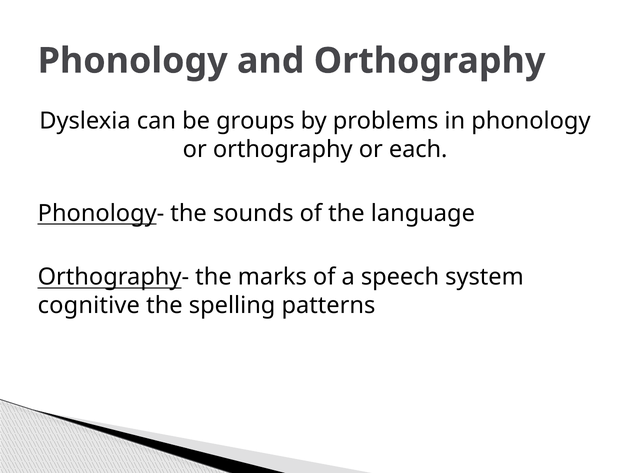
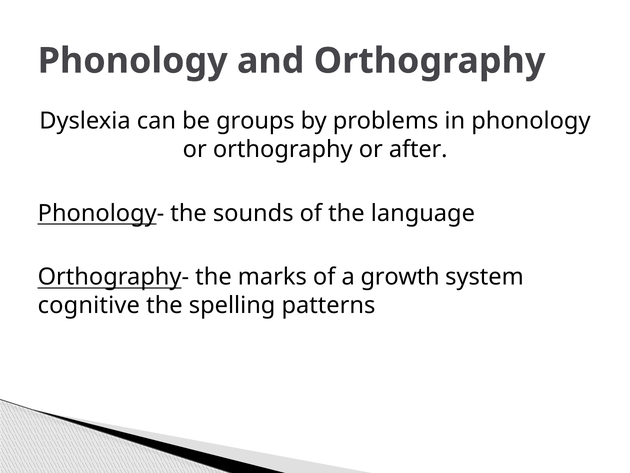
each: each -> after (418, 149)
speech: speech -> growth (400, 277)
